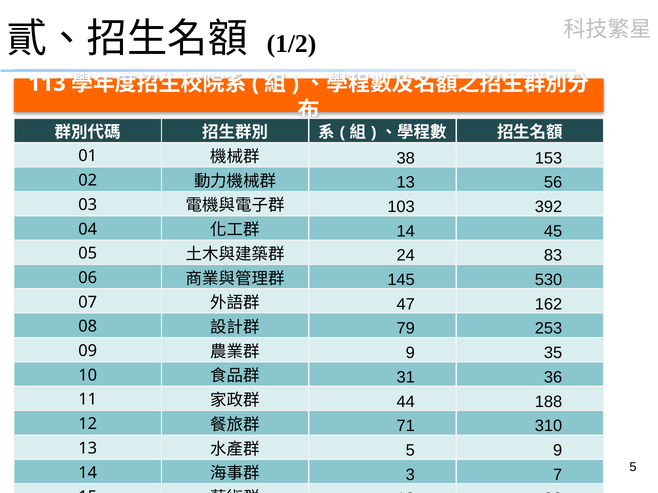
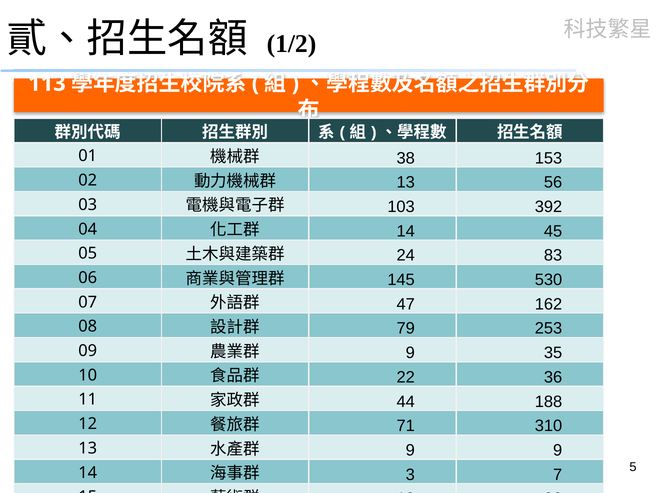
31: 31 -> 22 (406, 378)
5: 5 -> 9 (410, 451)
